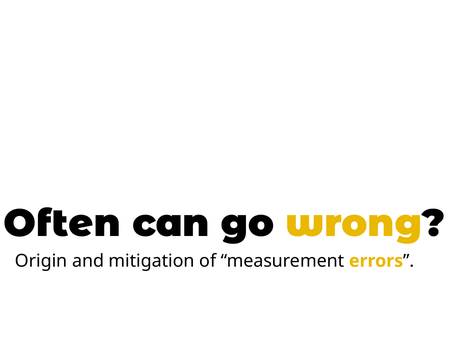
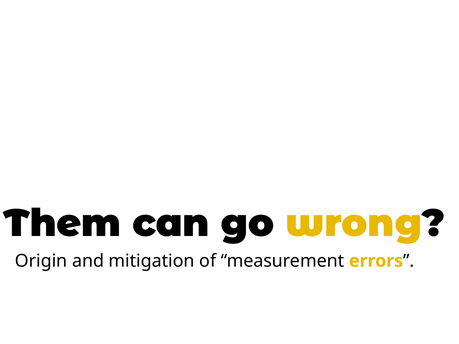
Often: Often -> Them (62, 224)
